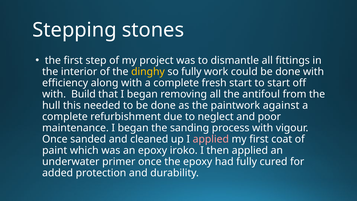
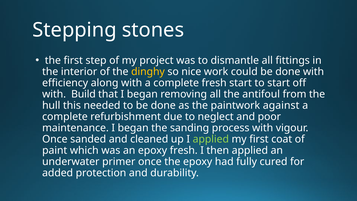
so fully: fully -> nice (191, 72)
applied colour: pink -> light green (211, 139)
epoxy iroko: iroko -> fresh (184, 150)
